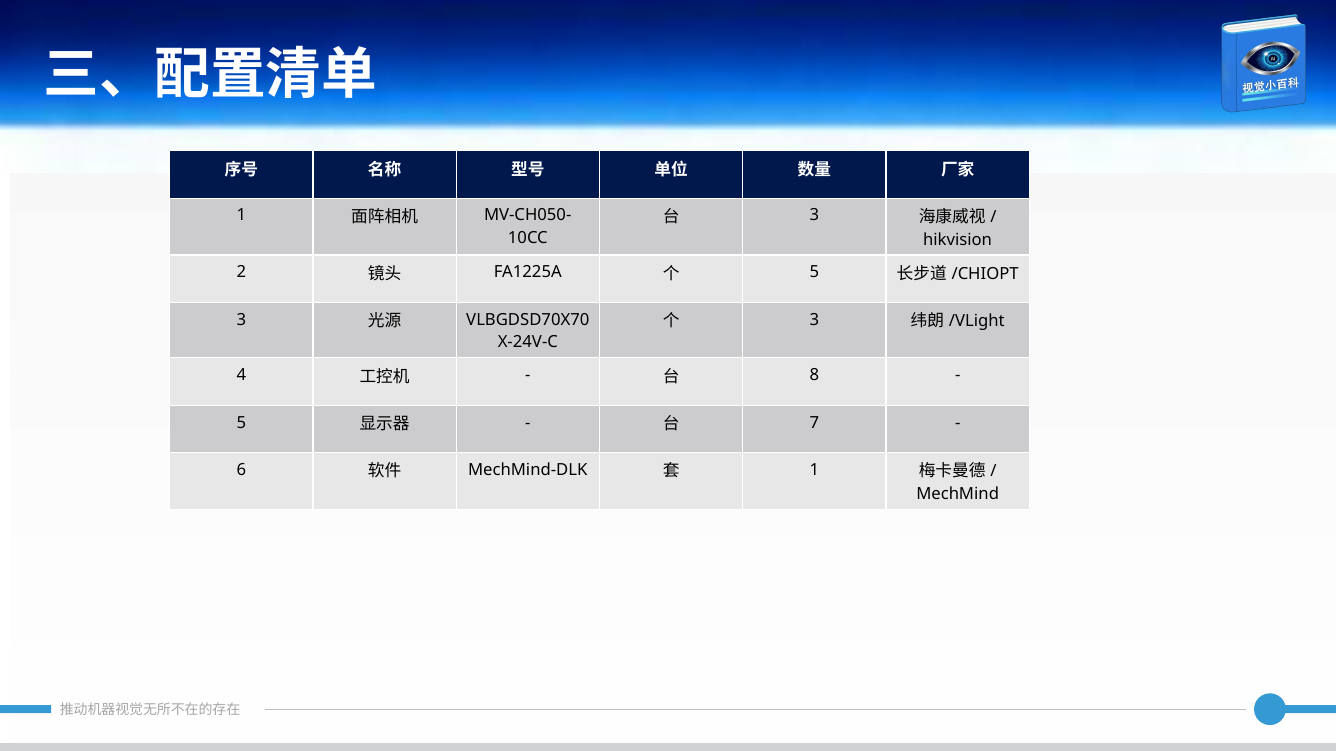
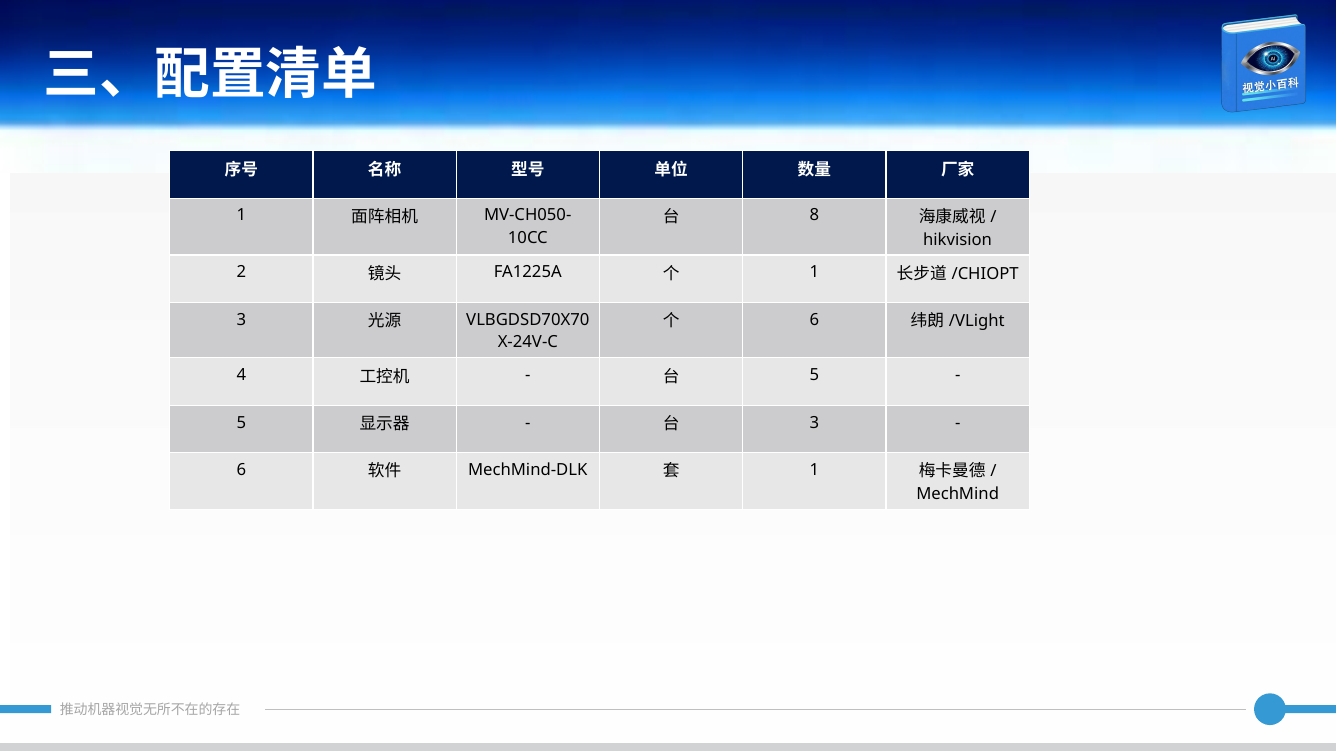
3: 3 -> 8 (814, 216)
5: 5 -> 1 (814, 273)
3: 3 -> 6 (814, 320)
8: 8 -> 5 (814, 375)
7: 7 -> 3 (814, 423)
